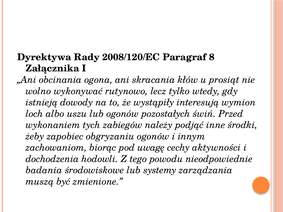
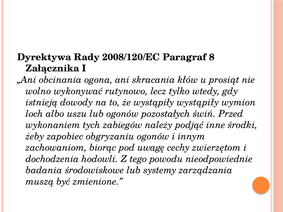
wystąpiły interesują: interesują -> wystąpiły (198, 103)
aktywności: aktywności -> zwierzętom (217, 148)
